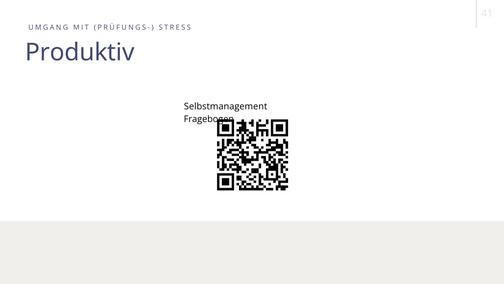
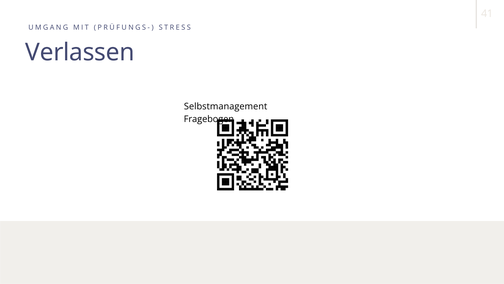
Produktiv: Produktiv -> Verlassen (80, 52)
